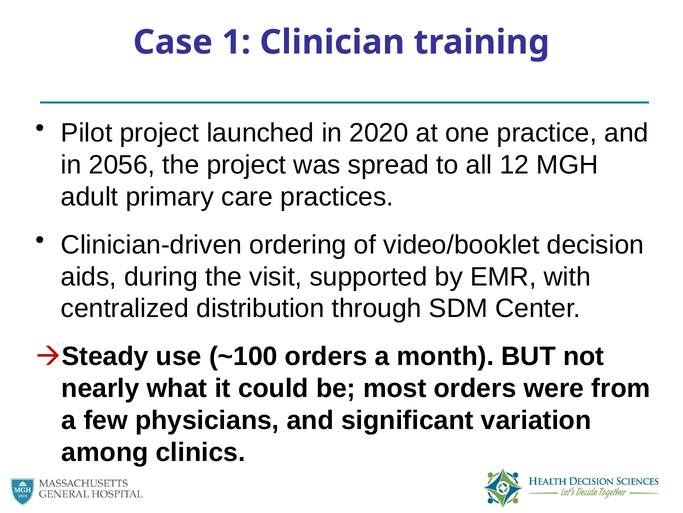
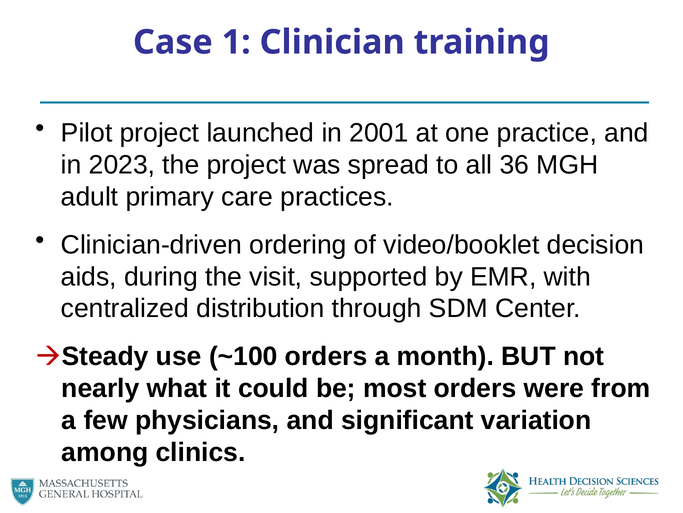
2020: 2020 -> 2001 (379, 133)
2056: 2056 -> 2023 (122, 165)
12: 12 -> 36 (514, 165)
